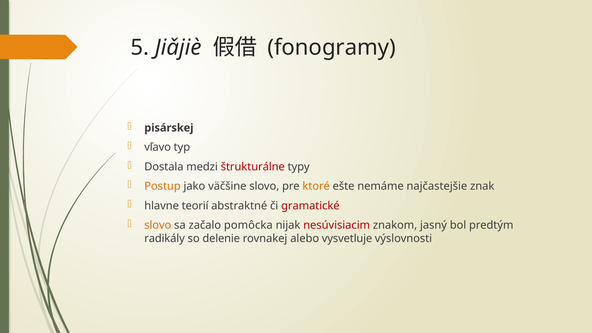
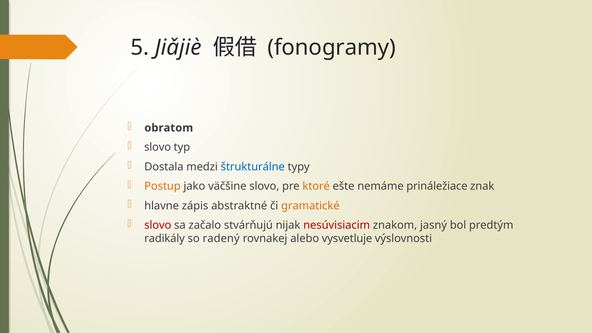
pisárskej: pisárskej -> obratom (169, 128)
vľavo: vľavo -> slovo (158, 147)
štrukturálne colour: red -> blue (253, 167)
najčastejšie: najčastejšie -> prináležiace (437, 186)
teorií: teorií -> zápis (195, 206)
gramatické colour: red -> orange (310, 206)
slovo colour: orange -> red (158, 225)
pomôcka: pomôcka -> stvárňujú (248, 225)
delenie: delenie -> radený (221, 239)
